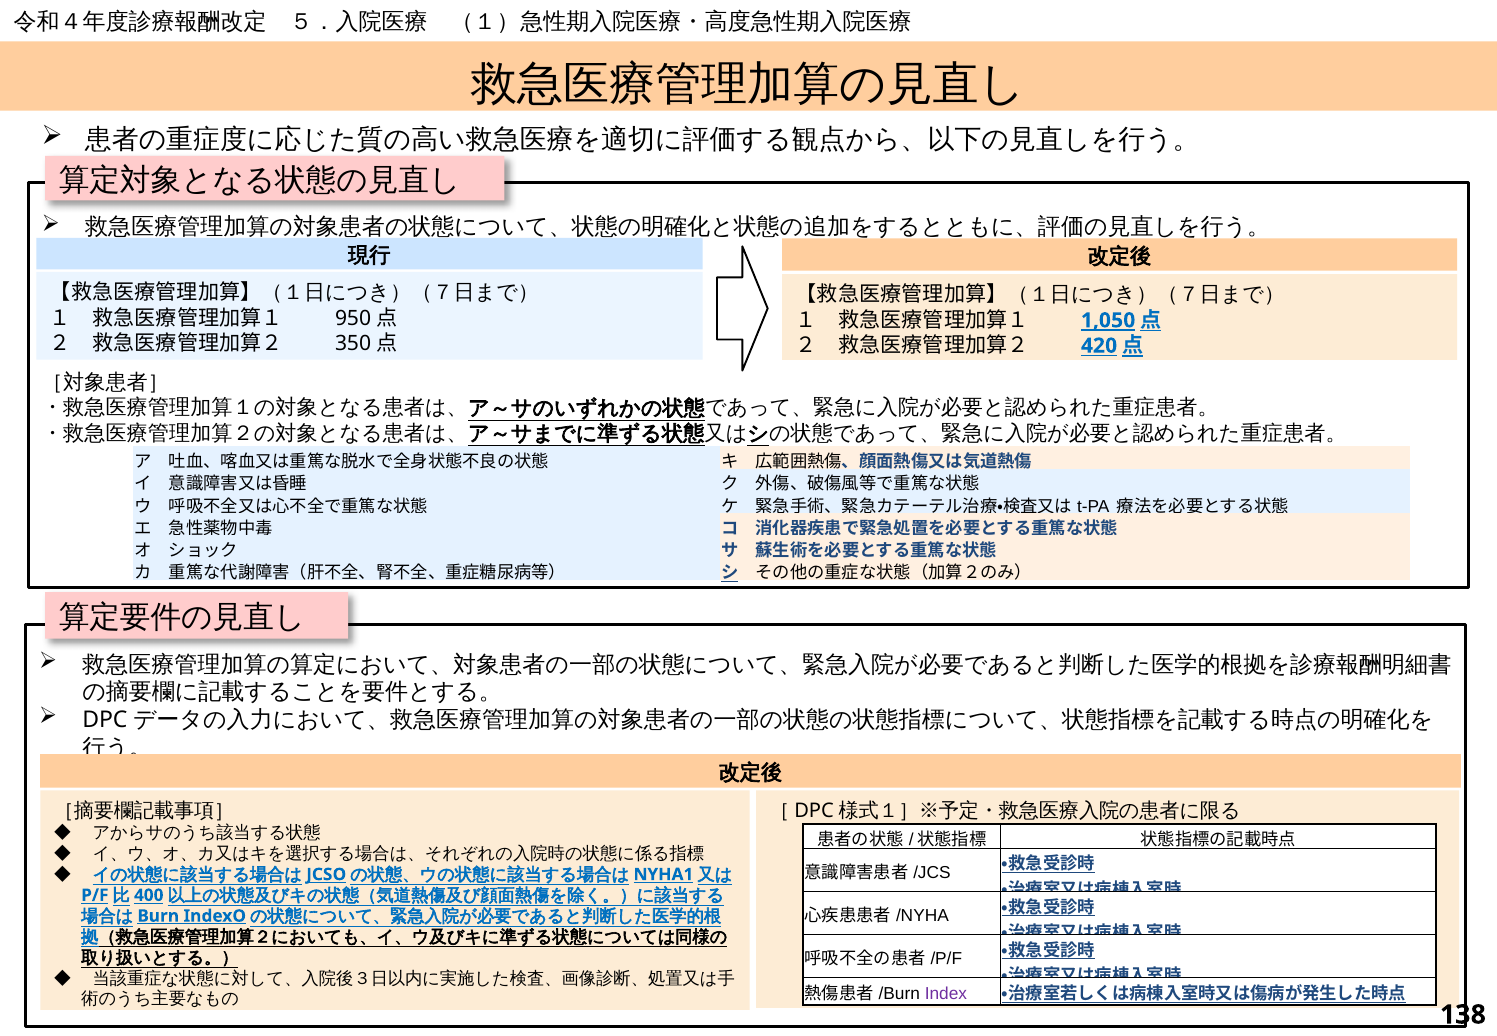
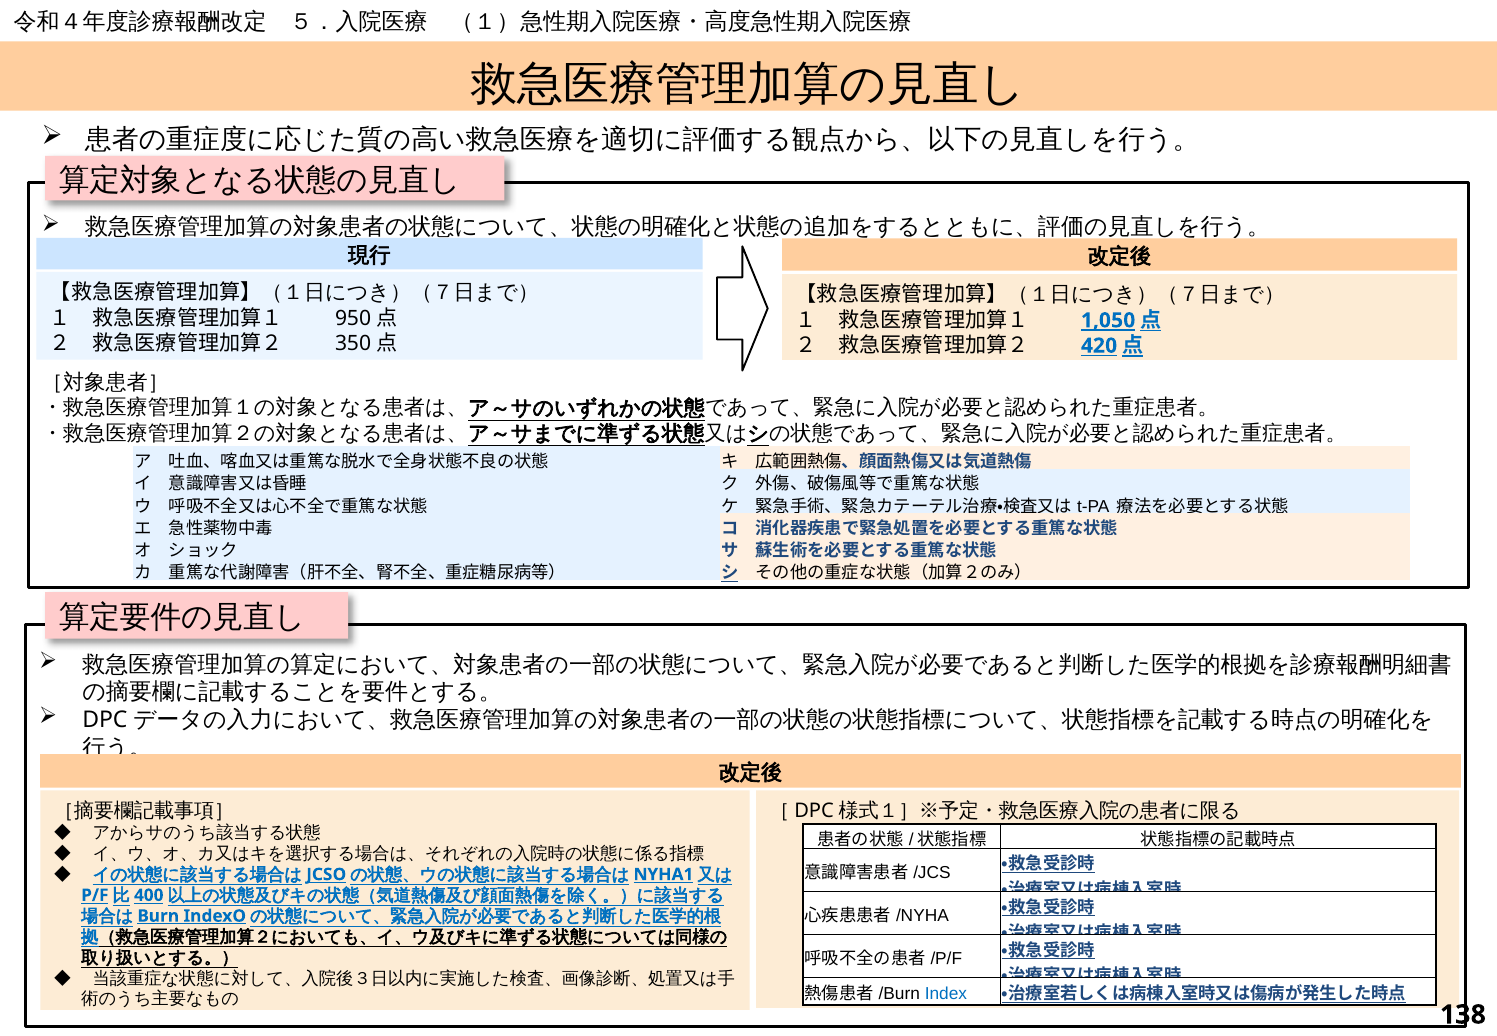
Index colour: purple -> blue (946, 994)
